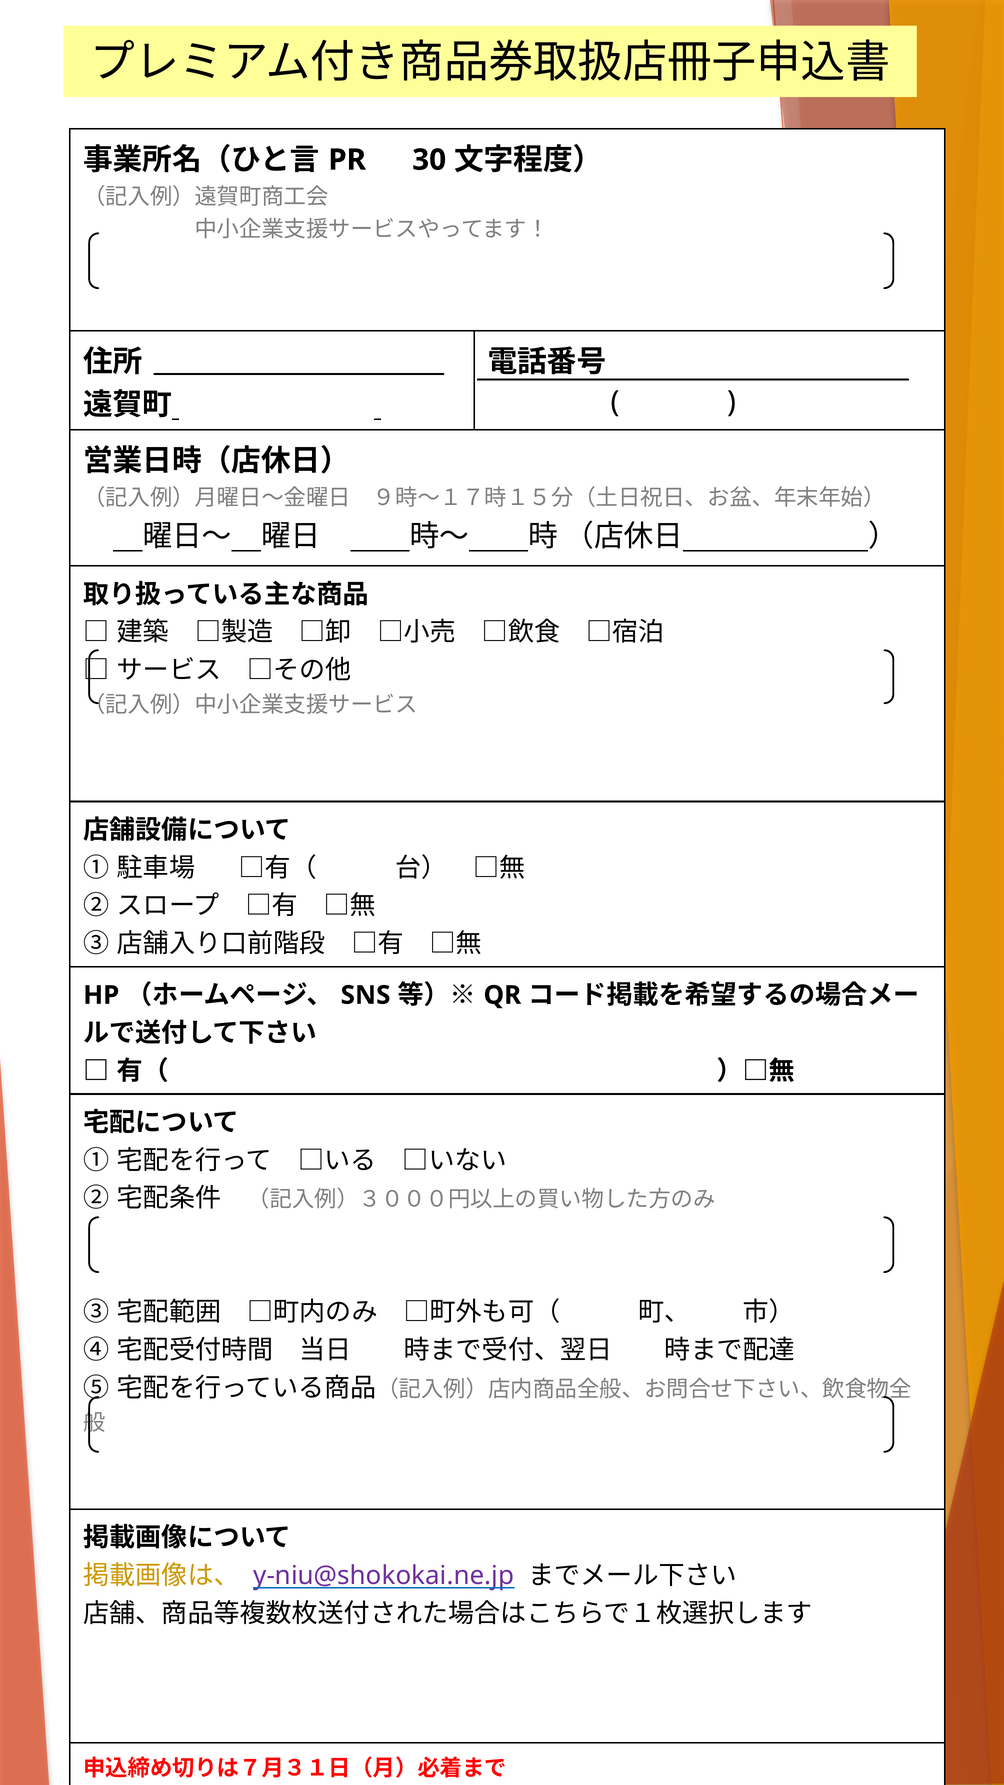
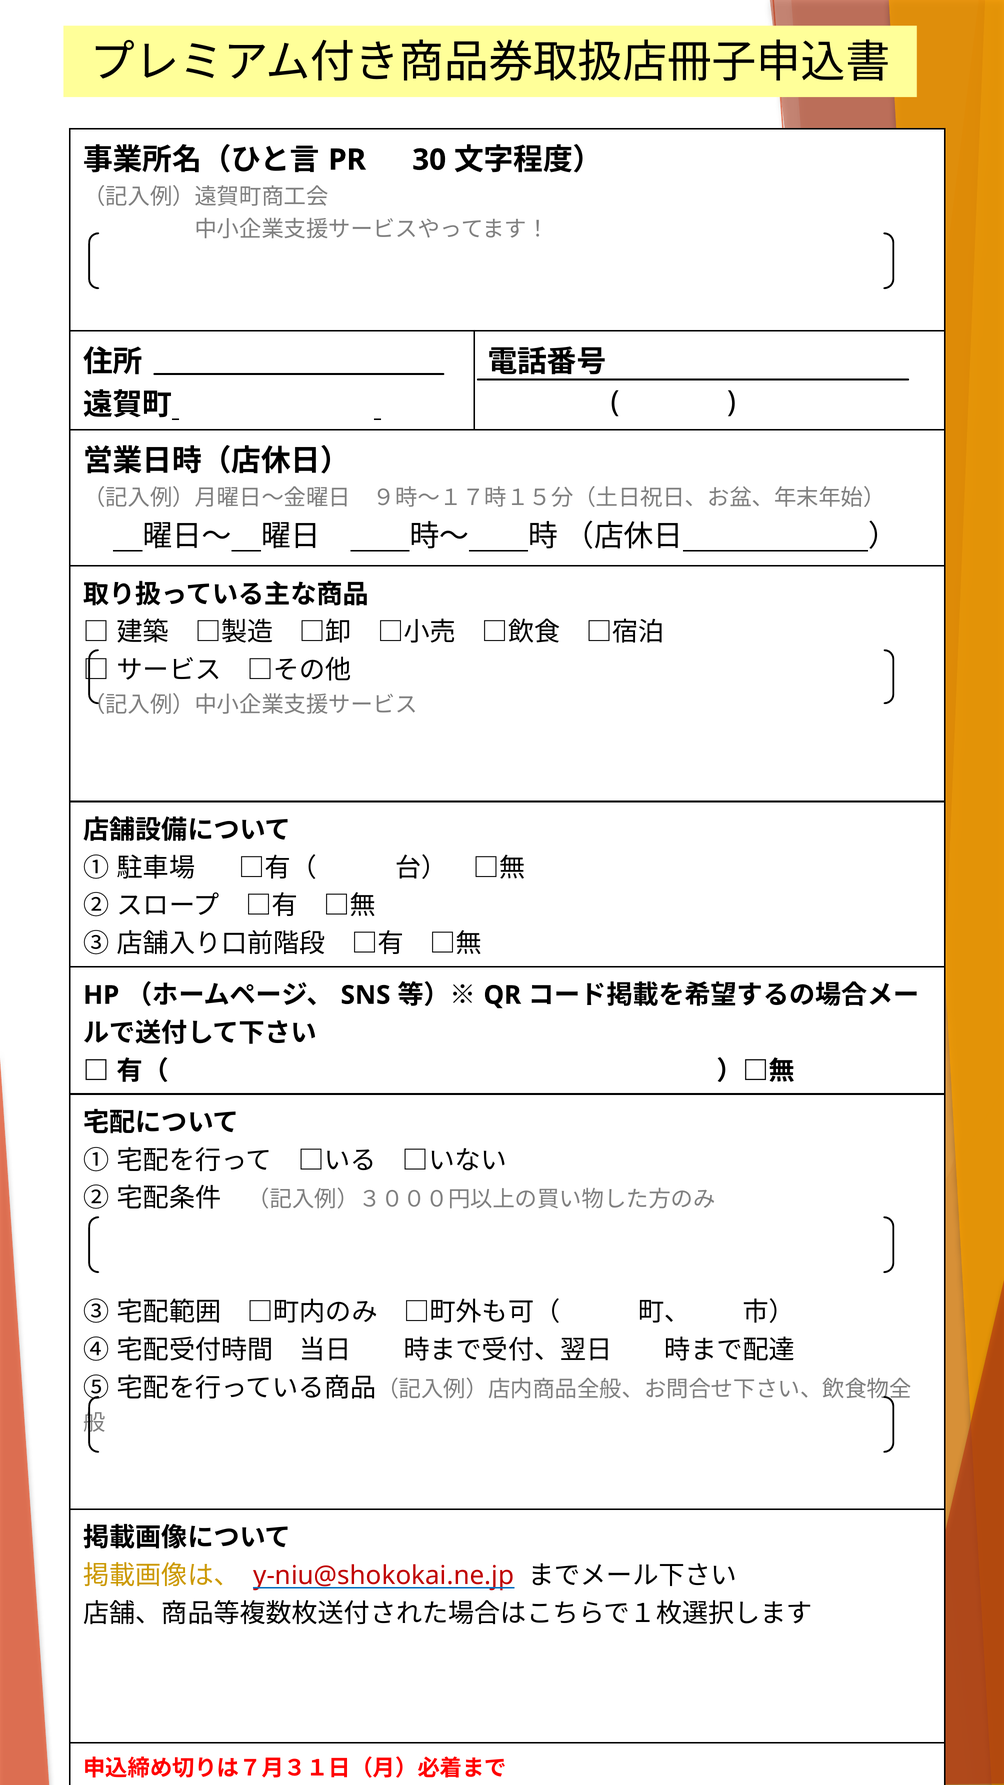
y-niu@shokokai.ne.jp colour: purple -> red (384, 1576)
